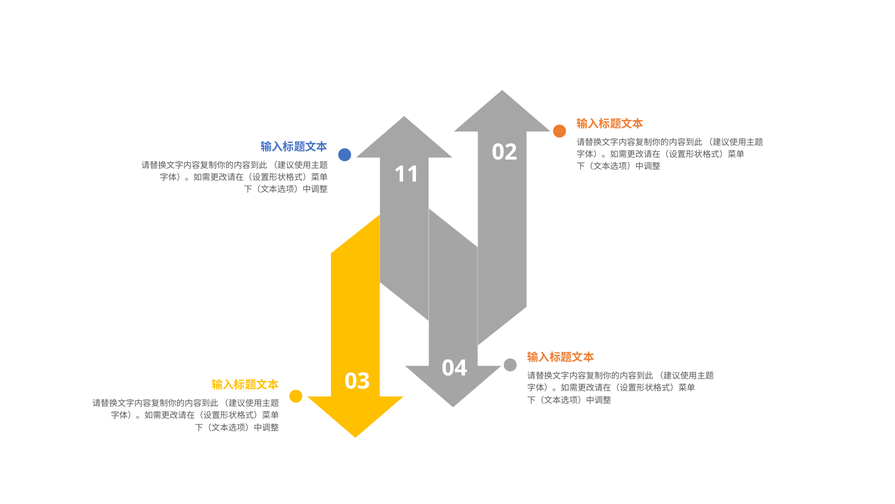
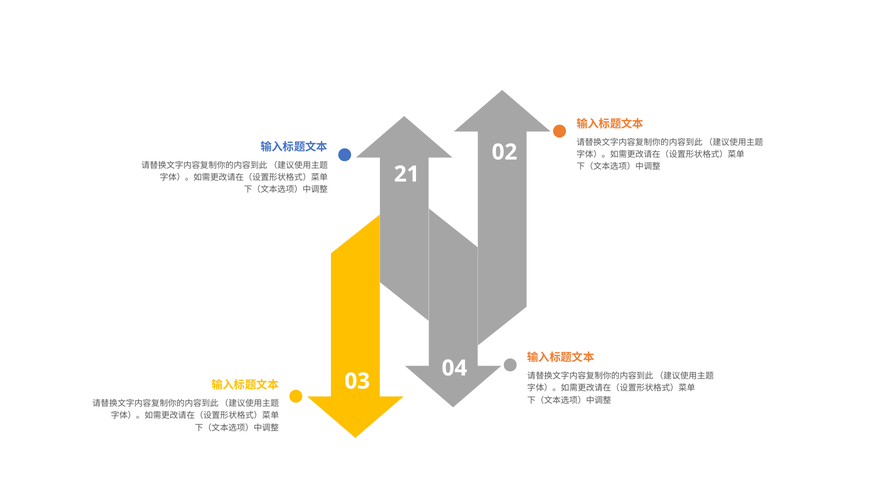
11: 11 -> 21 (407, 174)
